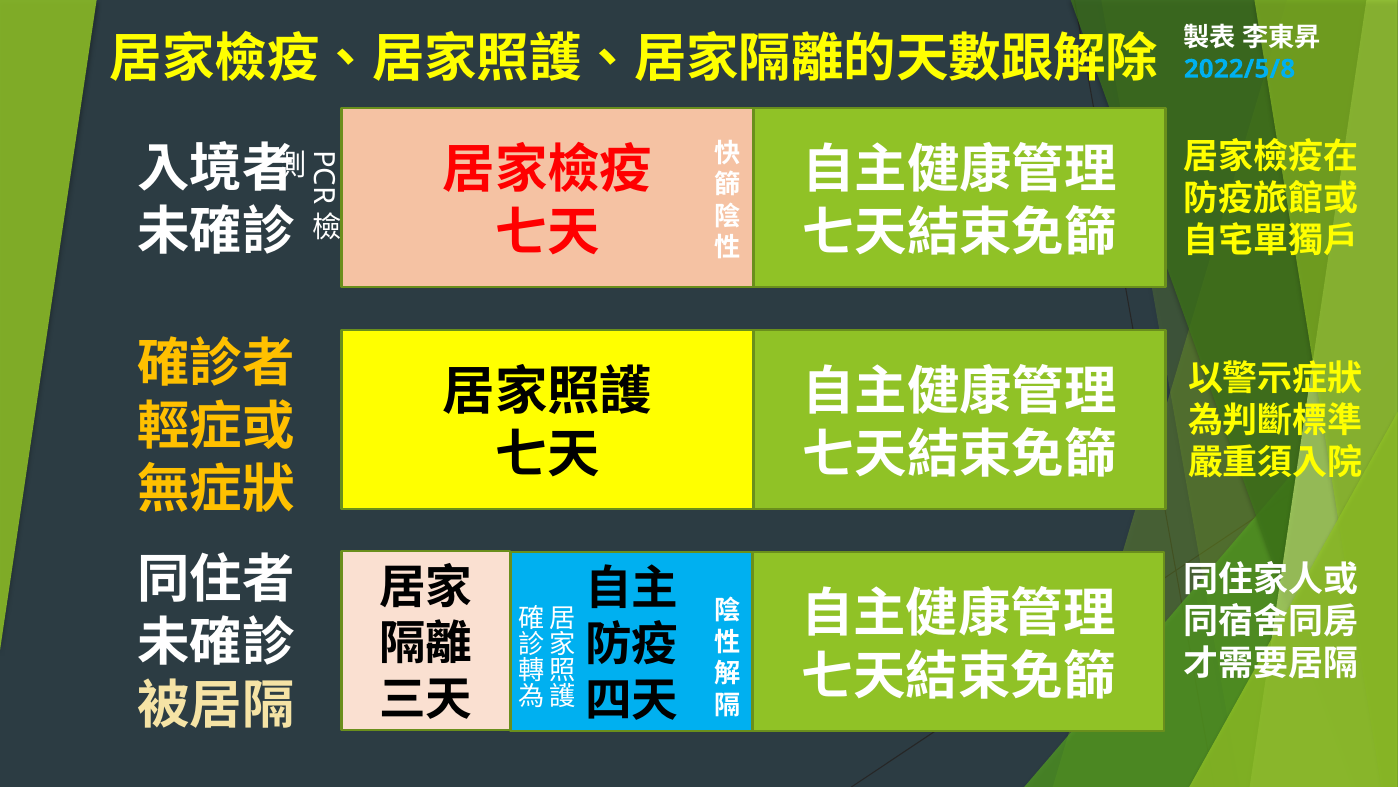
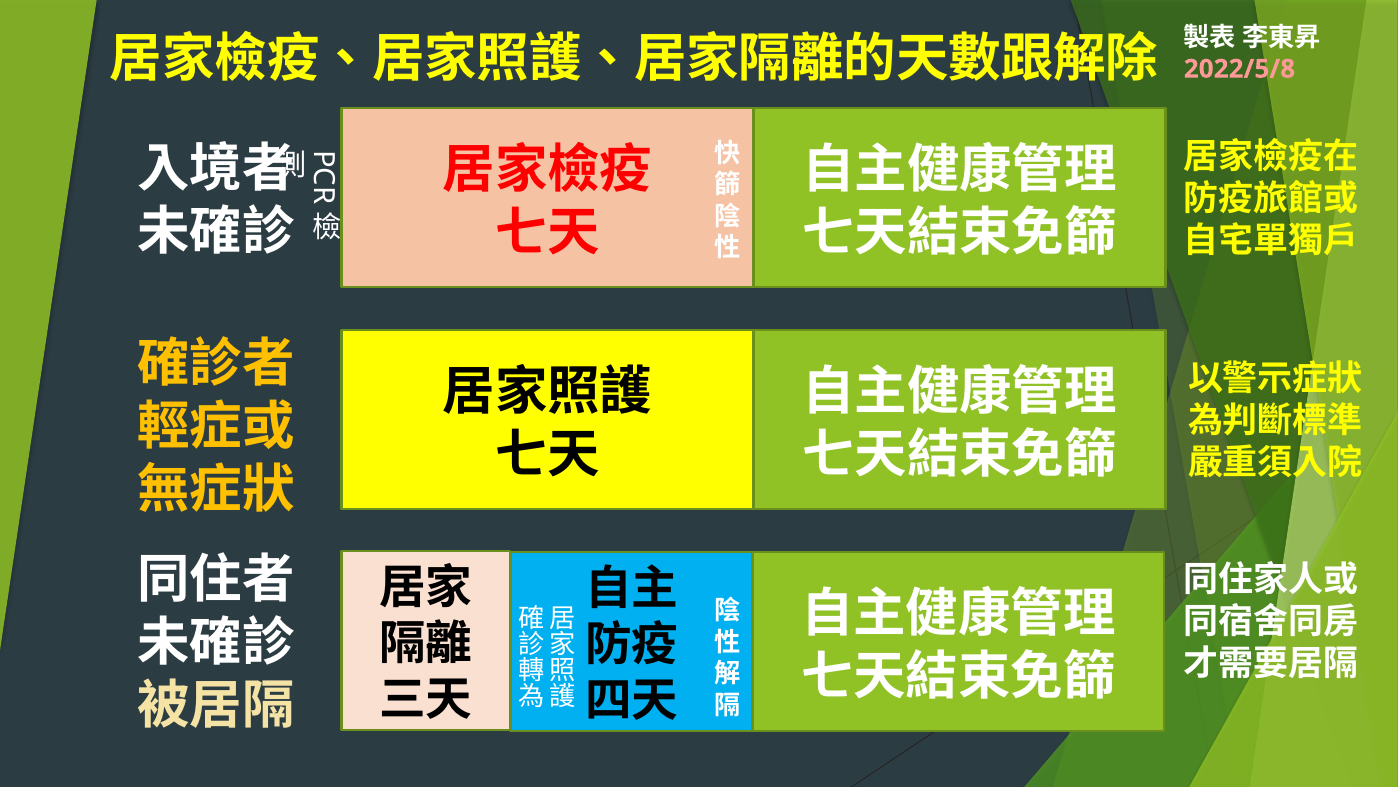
2022/5/8 colour: light blue -> pink (1239, 69)
